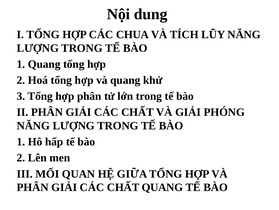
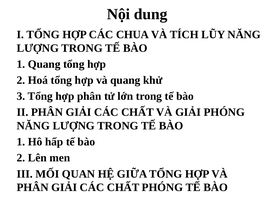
CHẤT QUANG: QUANG -> PHÓNG (162, 187)
